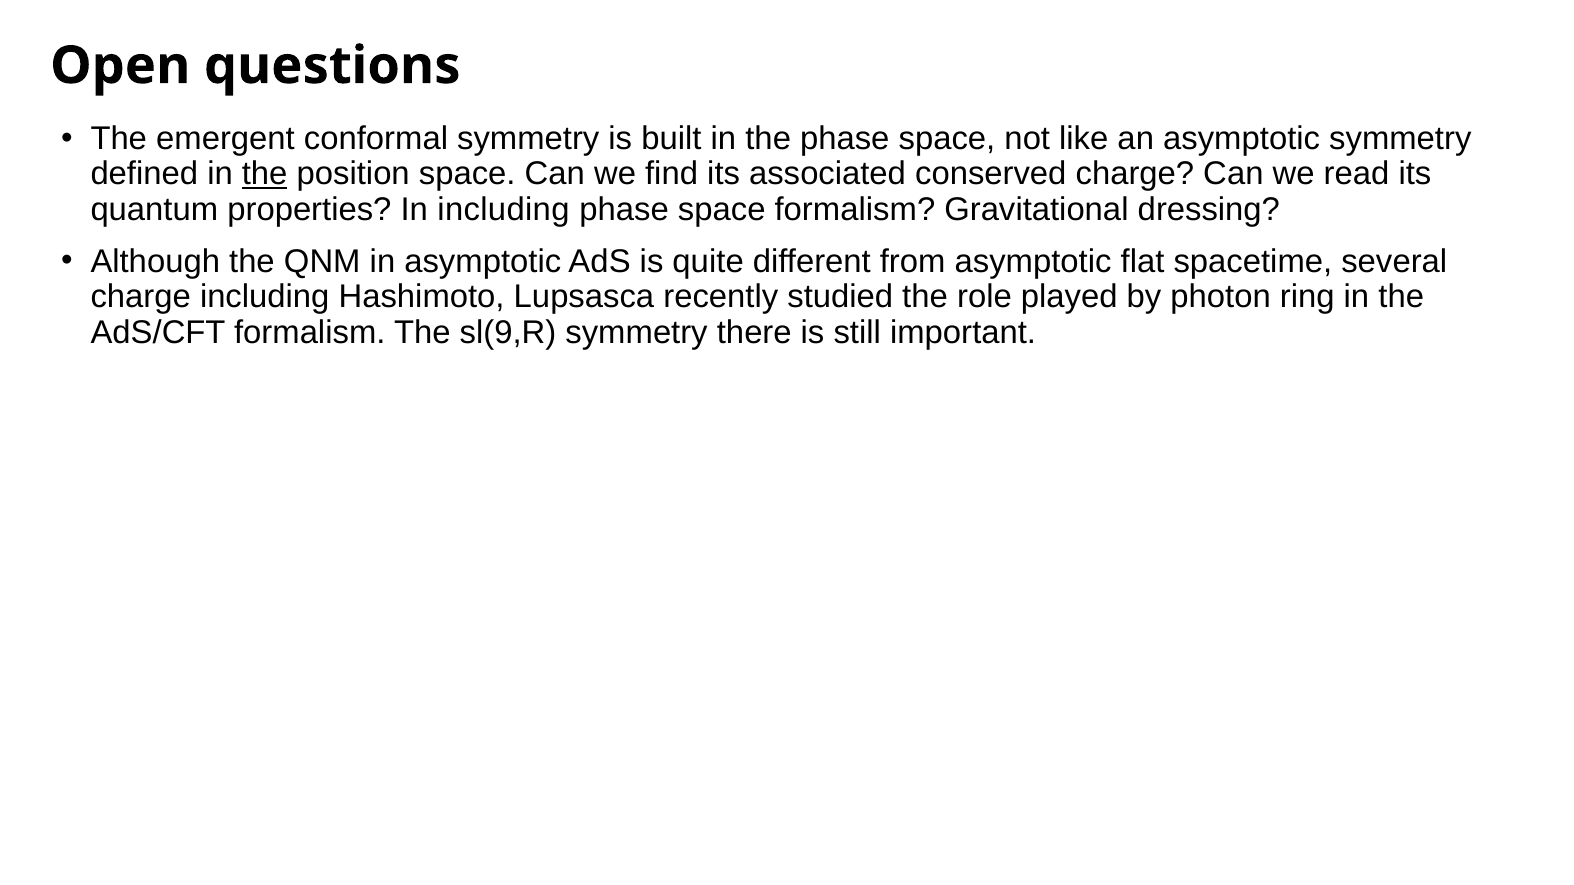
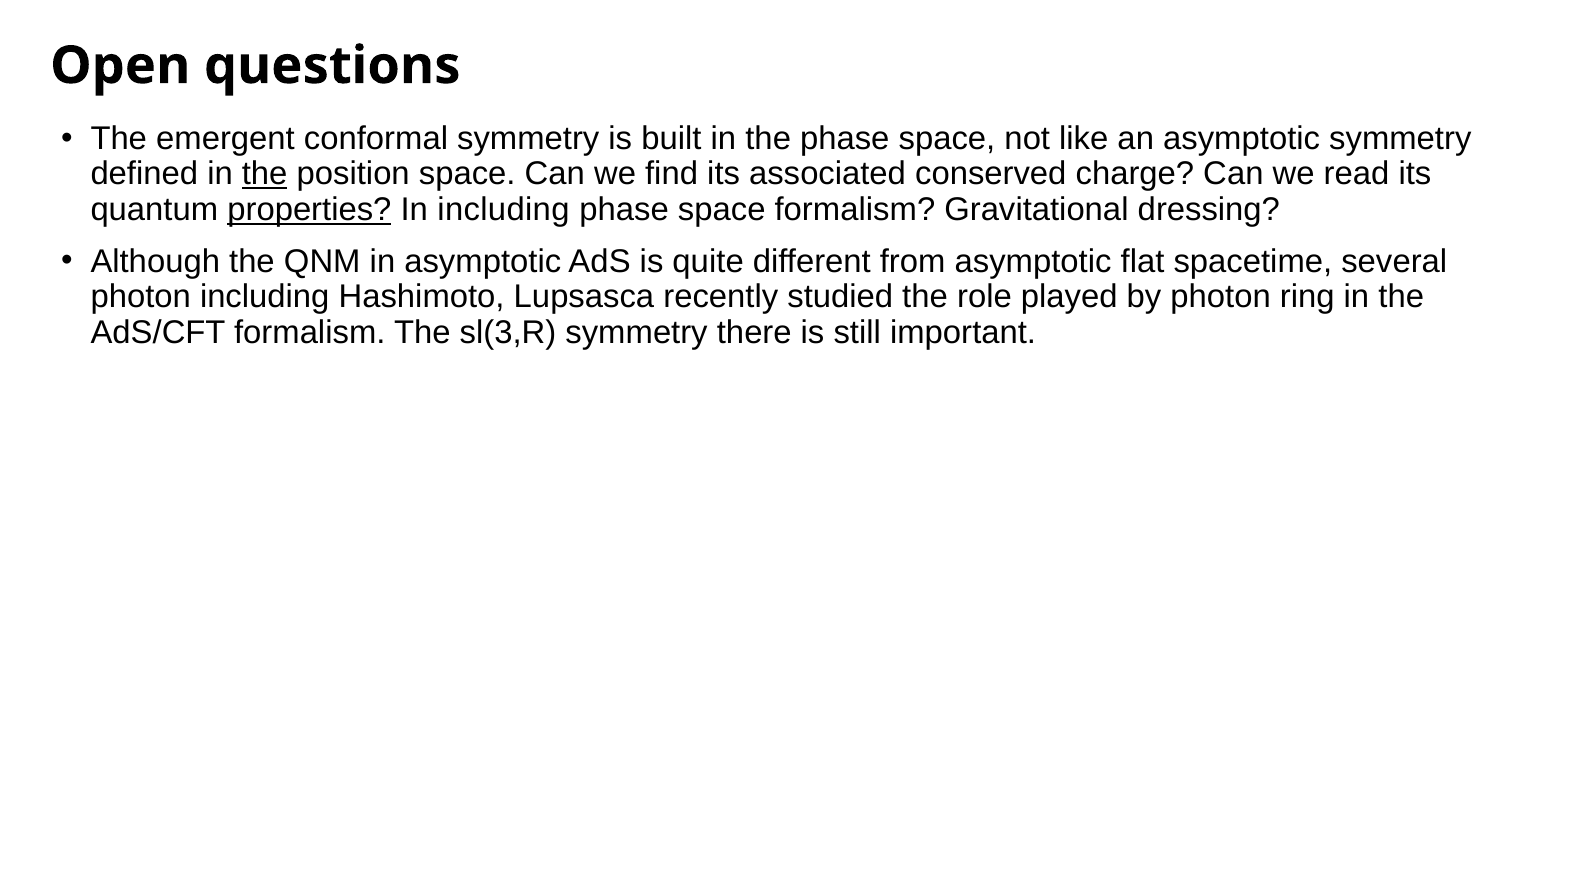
properties underline: none -> present (309, 210)
charge: charge -> photon (141, 297)
sl(9,R: sl(9,R -> sl(3,R (508, 332)
